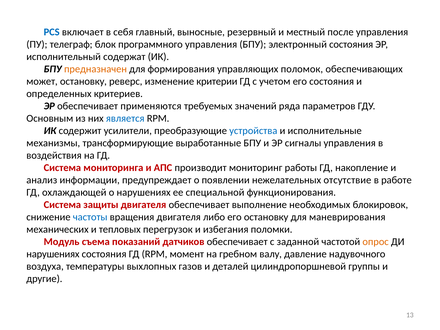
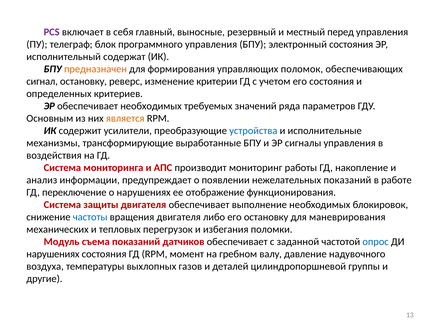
PCS colour: blue -> purple (52, 32)
после: после -> перед (341, 32)
может: может -> сигнал (42, 81)
обеспечивает применяются: применяются -> необходимых (151, 106)
является colour: blue -> orange (125, 118)
нежелательных отсутствие: отсутствие -> показаний (347, 180)
охлаждающей: охлаждающей -> переключение (74, 192)
специальной: специальной -> отображение (215, 192)
опрос colour: orange -> blue (376, 242)
